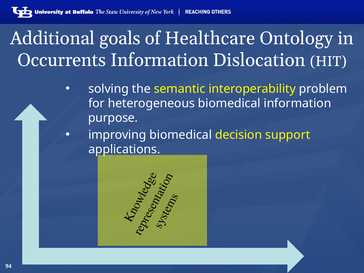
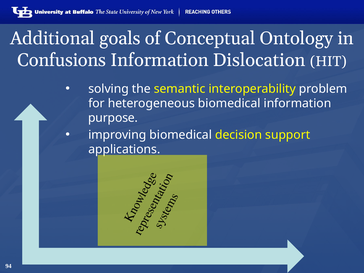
Healthcare: Healthcare -> Conceptual (210, 38)
Occurrents: Occurrents -> Confusions (62, 60)
